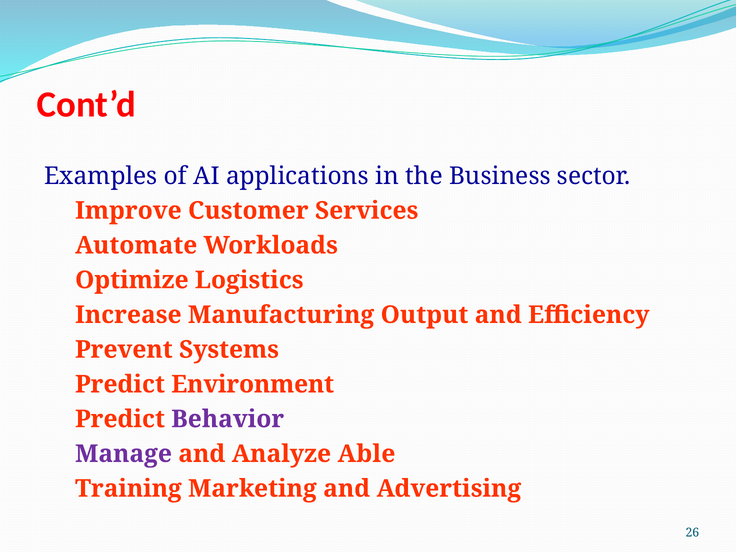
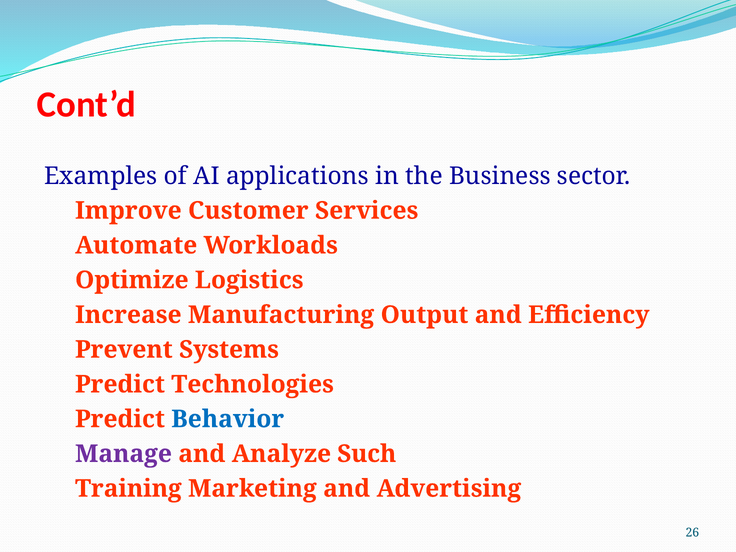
Environment: Environment -> Technologies (253, 384)
Behavior colour: purple -> blue (228, 419)
Able: Able -> Such (367, 454)
